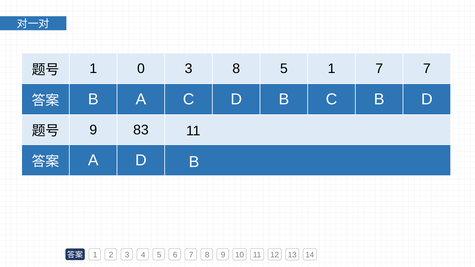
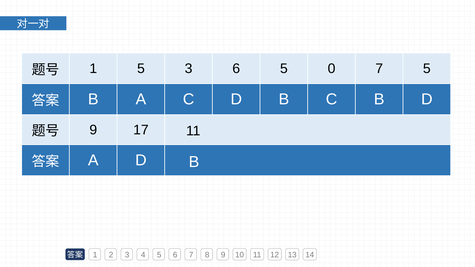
1 0: 0 -> 5 (141, 69)
3 8: 8 -> 6 (236, 69)
5 1: 1 -> 0 (332, 69)
7 7: 7 -> 5 (427, 69)
83: 83 -> 17 (141, 130)
